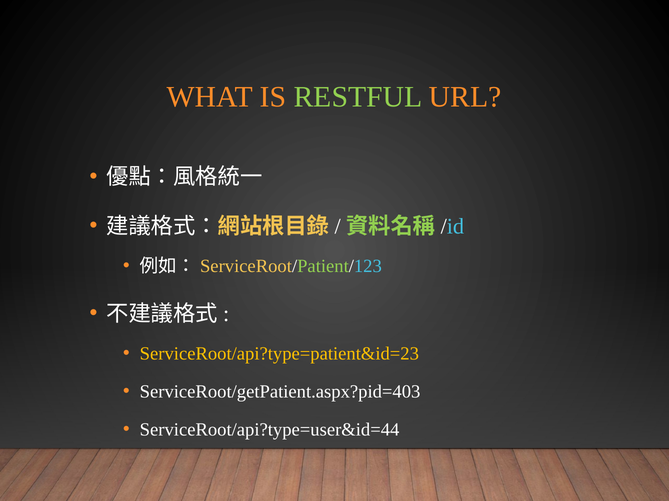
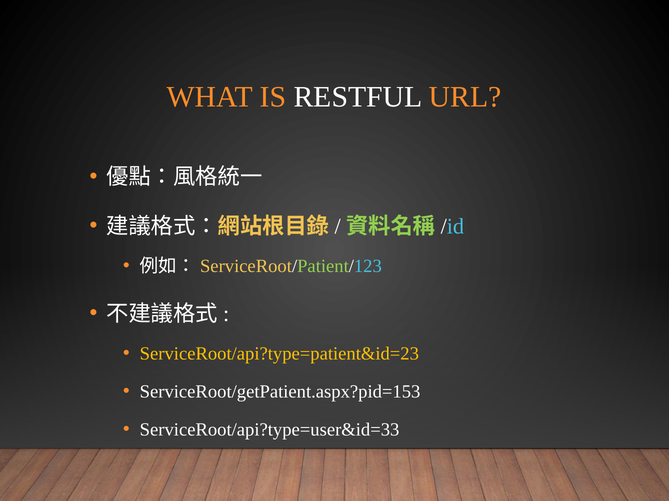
RESTFUL colour: light green -> white (358, 97)
ServiceRoot/getPatient.aspx?pid=403: ServiceRoot/getPatient.aspx?pid=403 -> ServiceRoot/getPatient.aspx?pid=153 (280, 392)
ServiceRoot/api?type=user&id=44: ServiceRoot/api?type=user&id=44 -> ServiceRoot/api?type=user&id=33 (270, 430)
